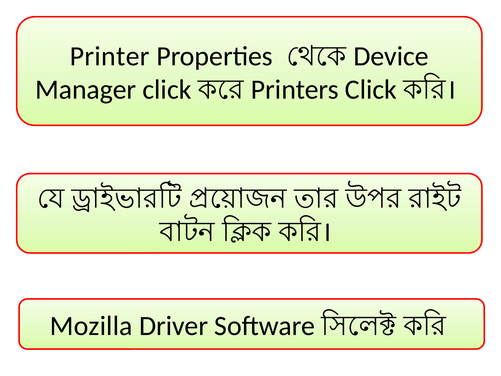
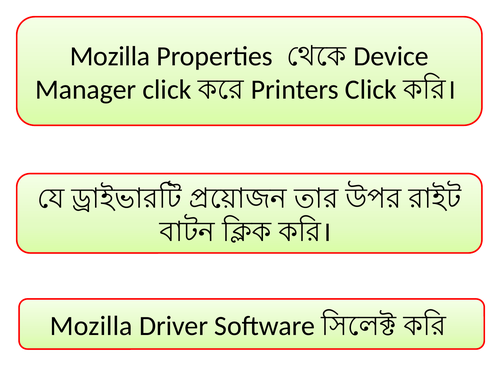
Printer: Printer -> Mozilla (110, 56)
